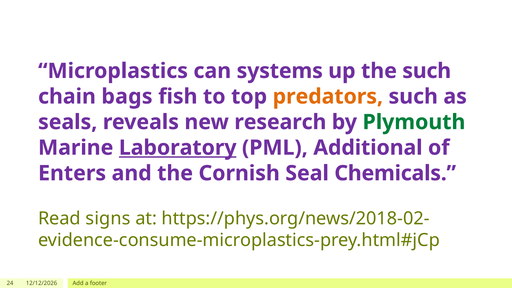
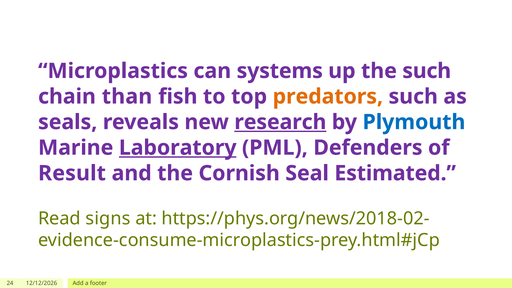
bags: bags -> than (127, 97)
research underline: none -> present (280, 122)
Plymouth colour: green -> blue (414, 122)
Additional: Additional -> Defenders (368, 148)
Enters: Enters -> Result (72, 173)
Chemicals: Chemicals -> Estimated (395, 173)
